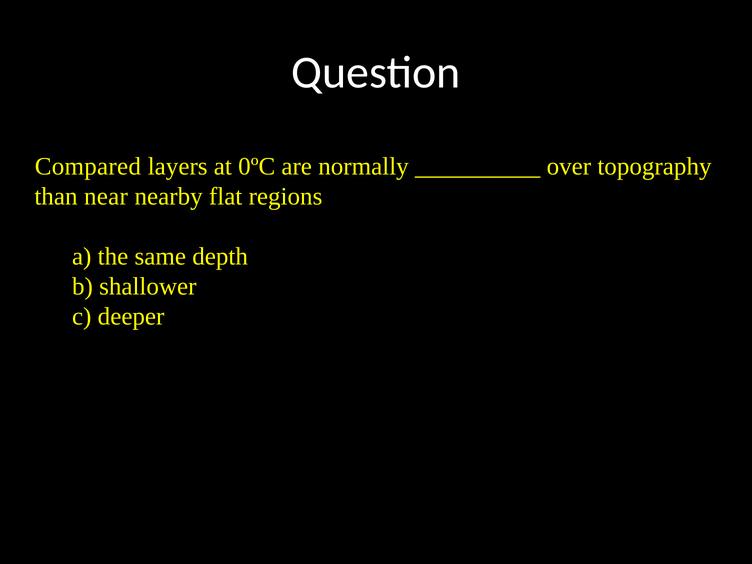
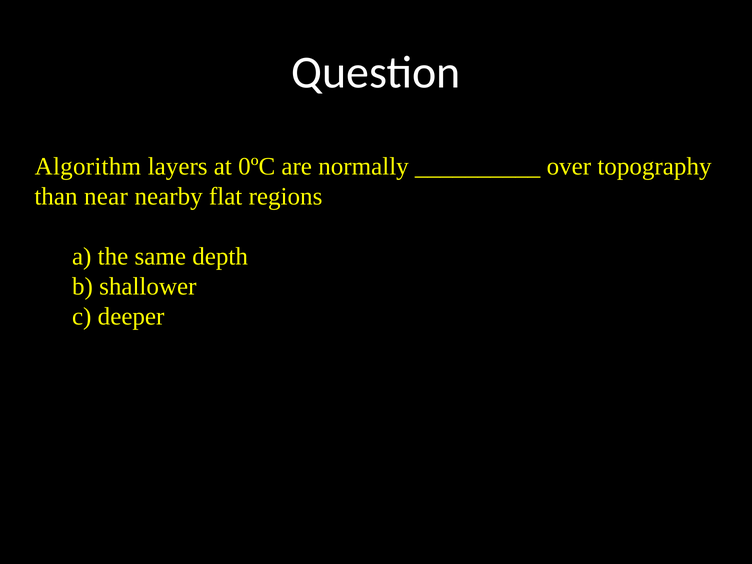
Compared: Compared -> Algorithm (88, 166)
